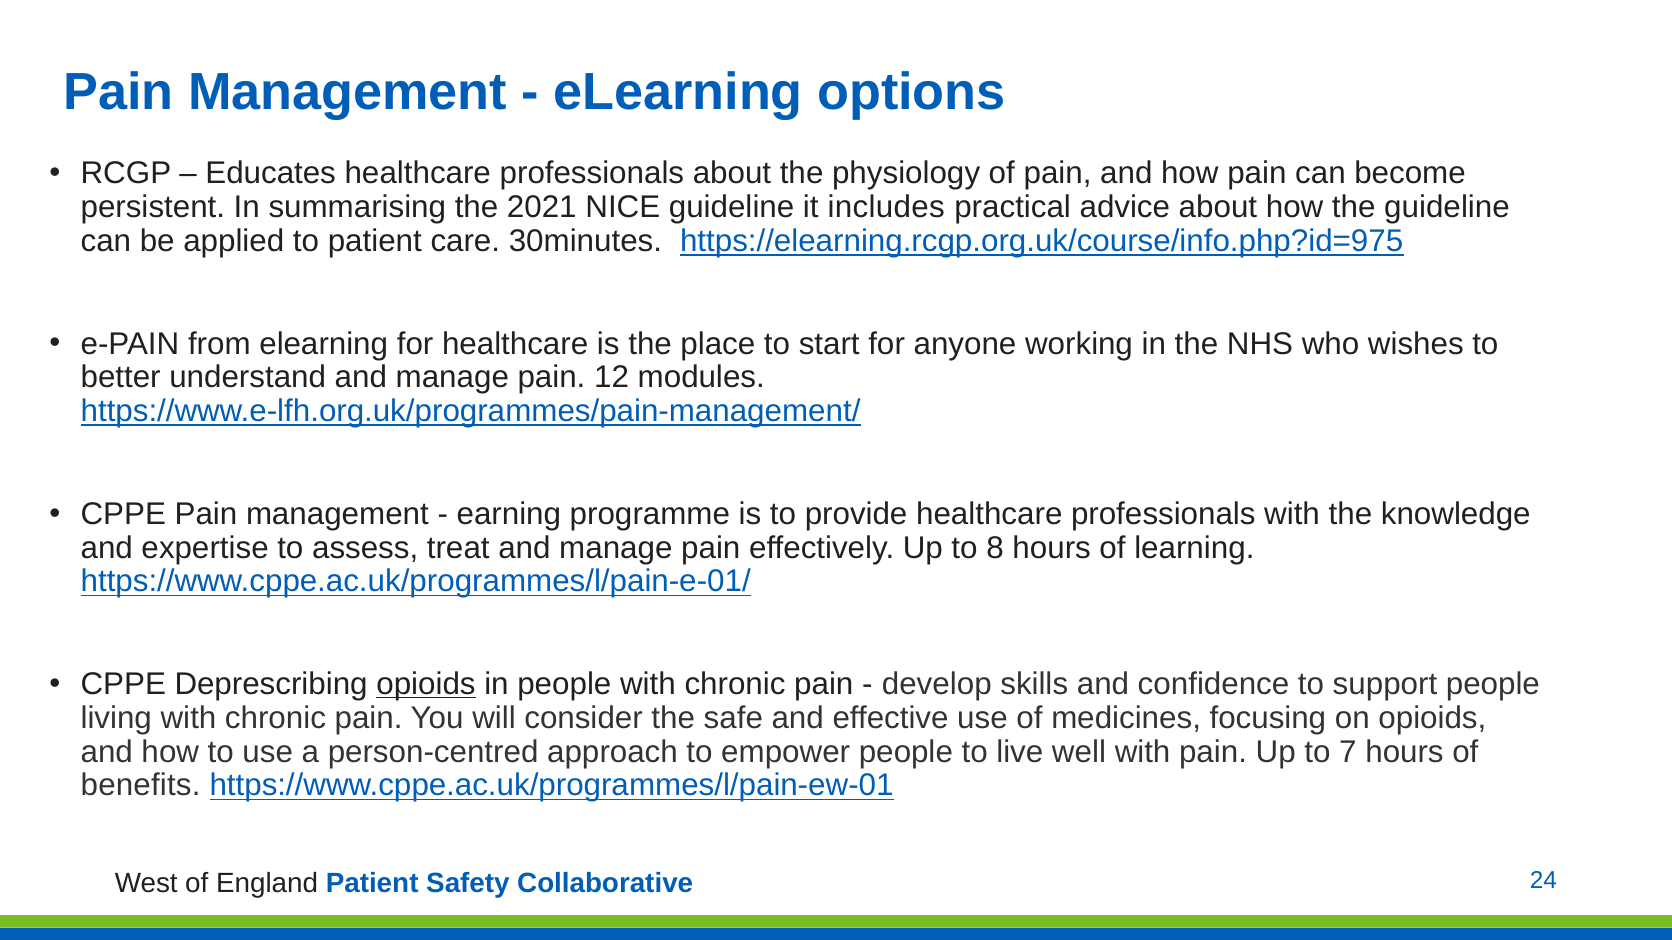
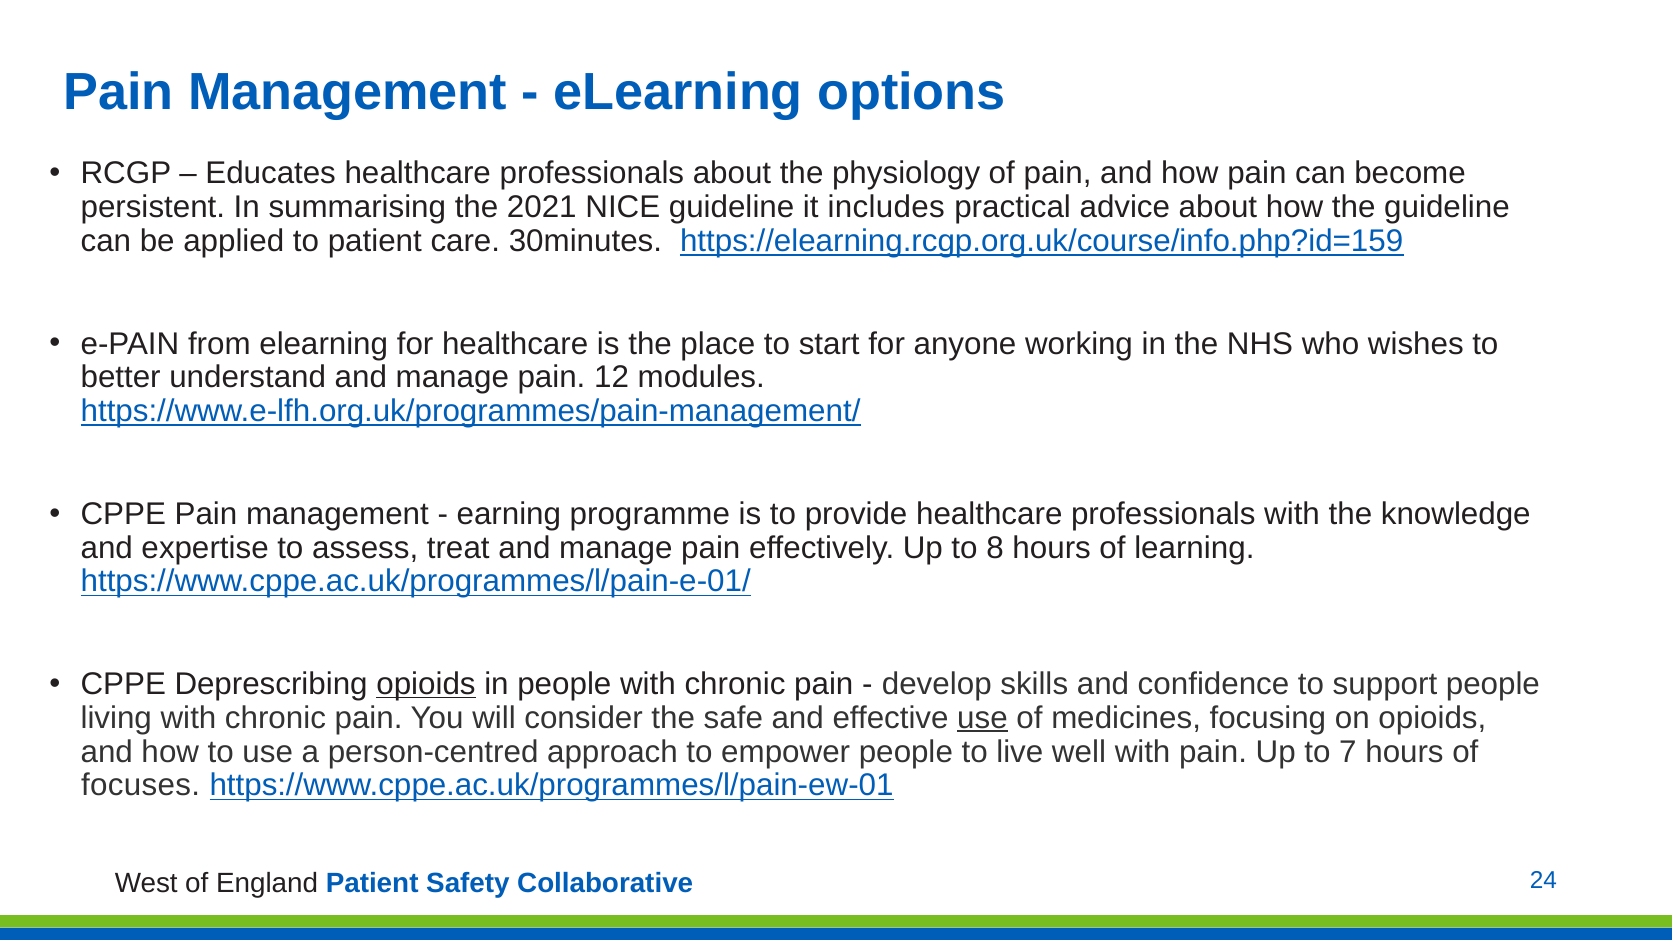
https://elearning.rcgp.org.uk/course/info.php?id=975: https://elearning.rcgp.org.uk/course/info.php?id=975 -> https://elearning.rcgp.org.uk/course/info.php?id=159 (1042, 241)
use underline: none -> present (982, 718)
benefits: benefits -> focuses (141, 786)
